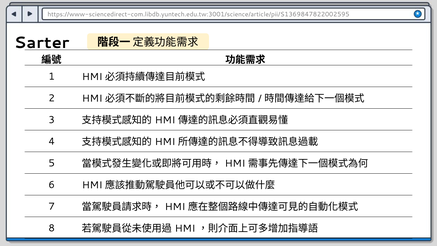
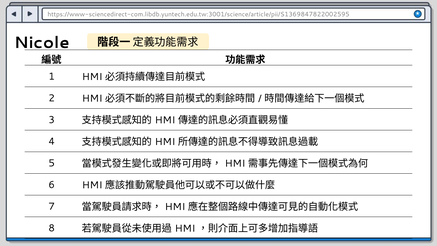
Sarter: Sarter -> Nicole (42, 43)
